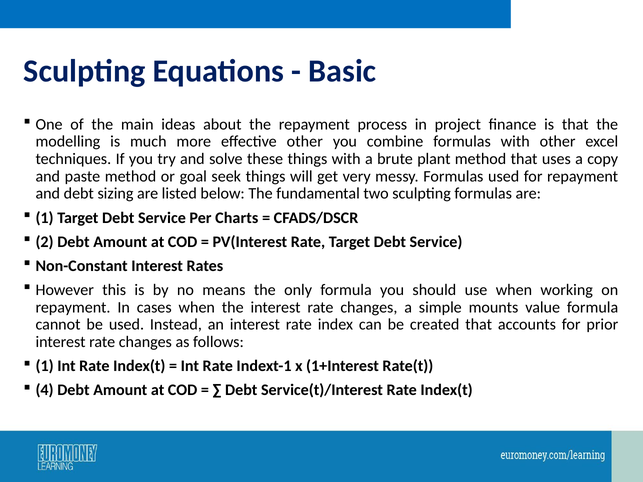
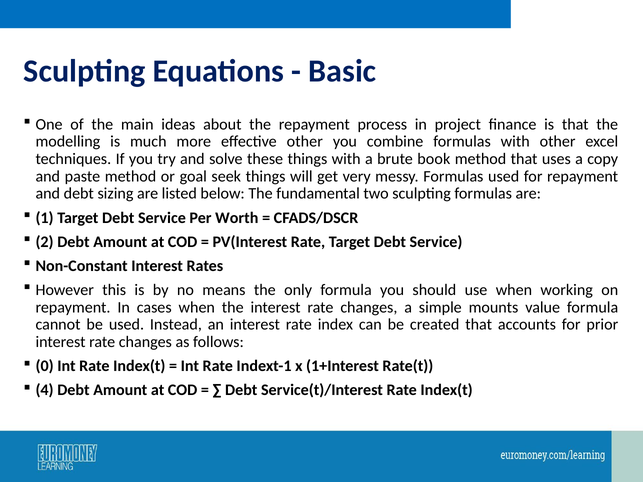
plant: plant -> book (434, 159)
Charts: Charts -> Worth (237, 218)
1: 1 -> 0 (45, 366)
